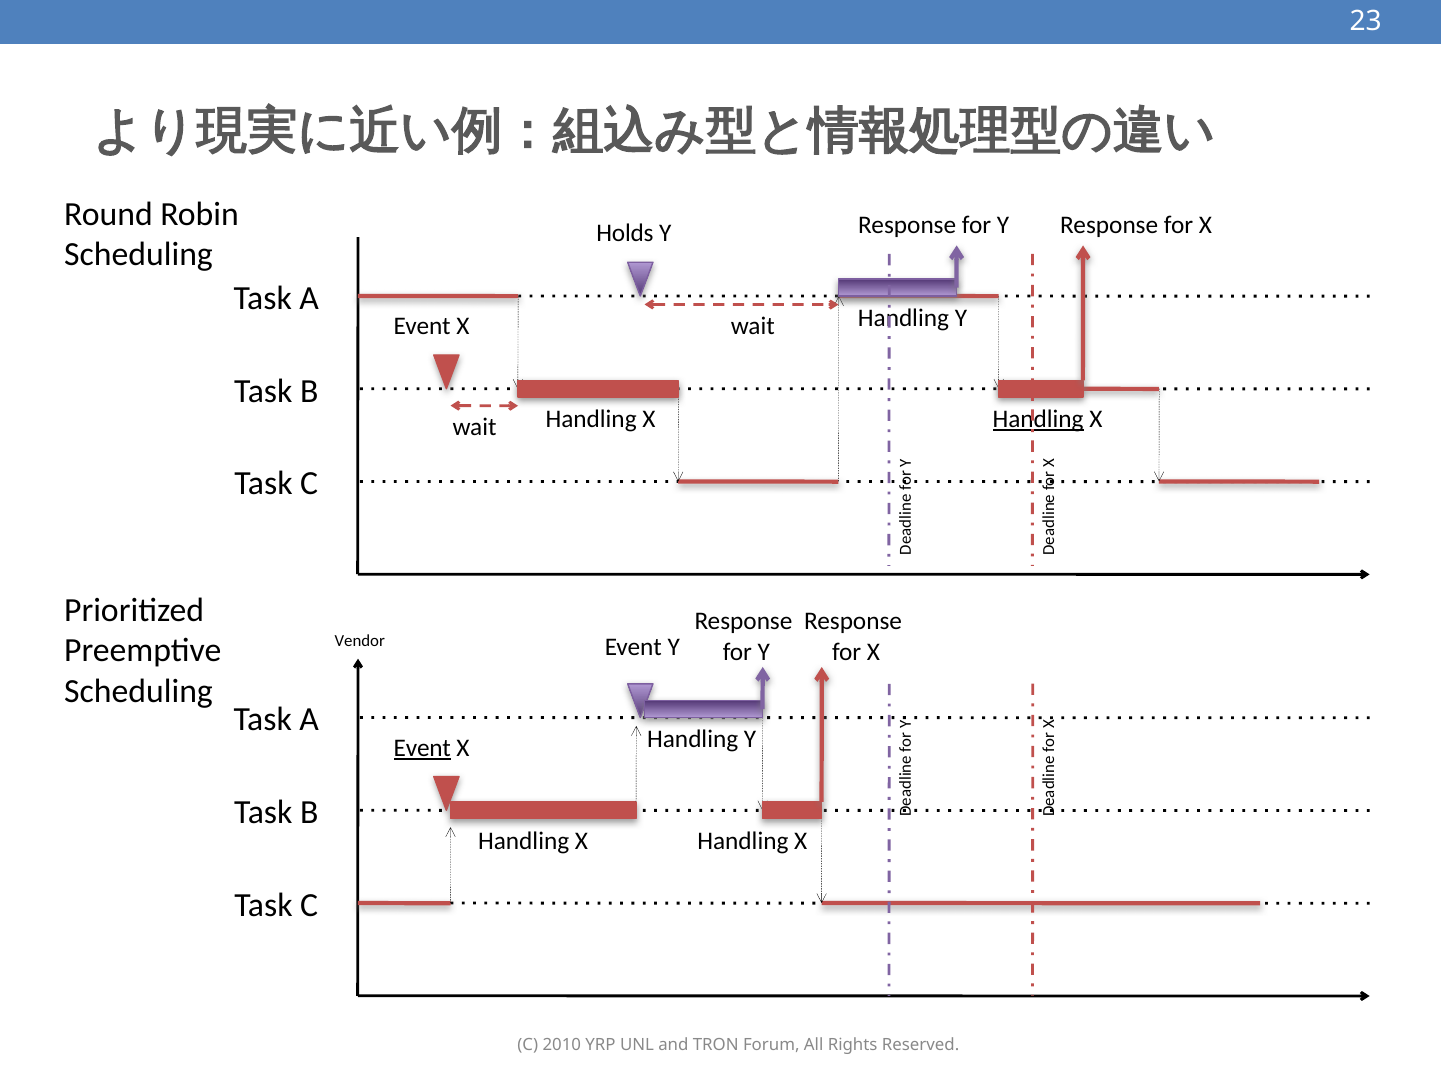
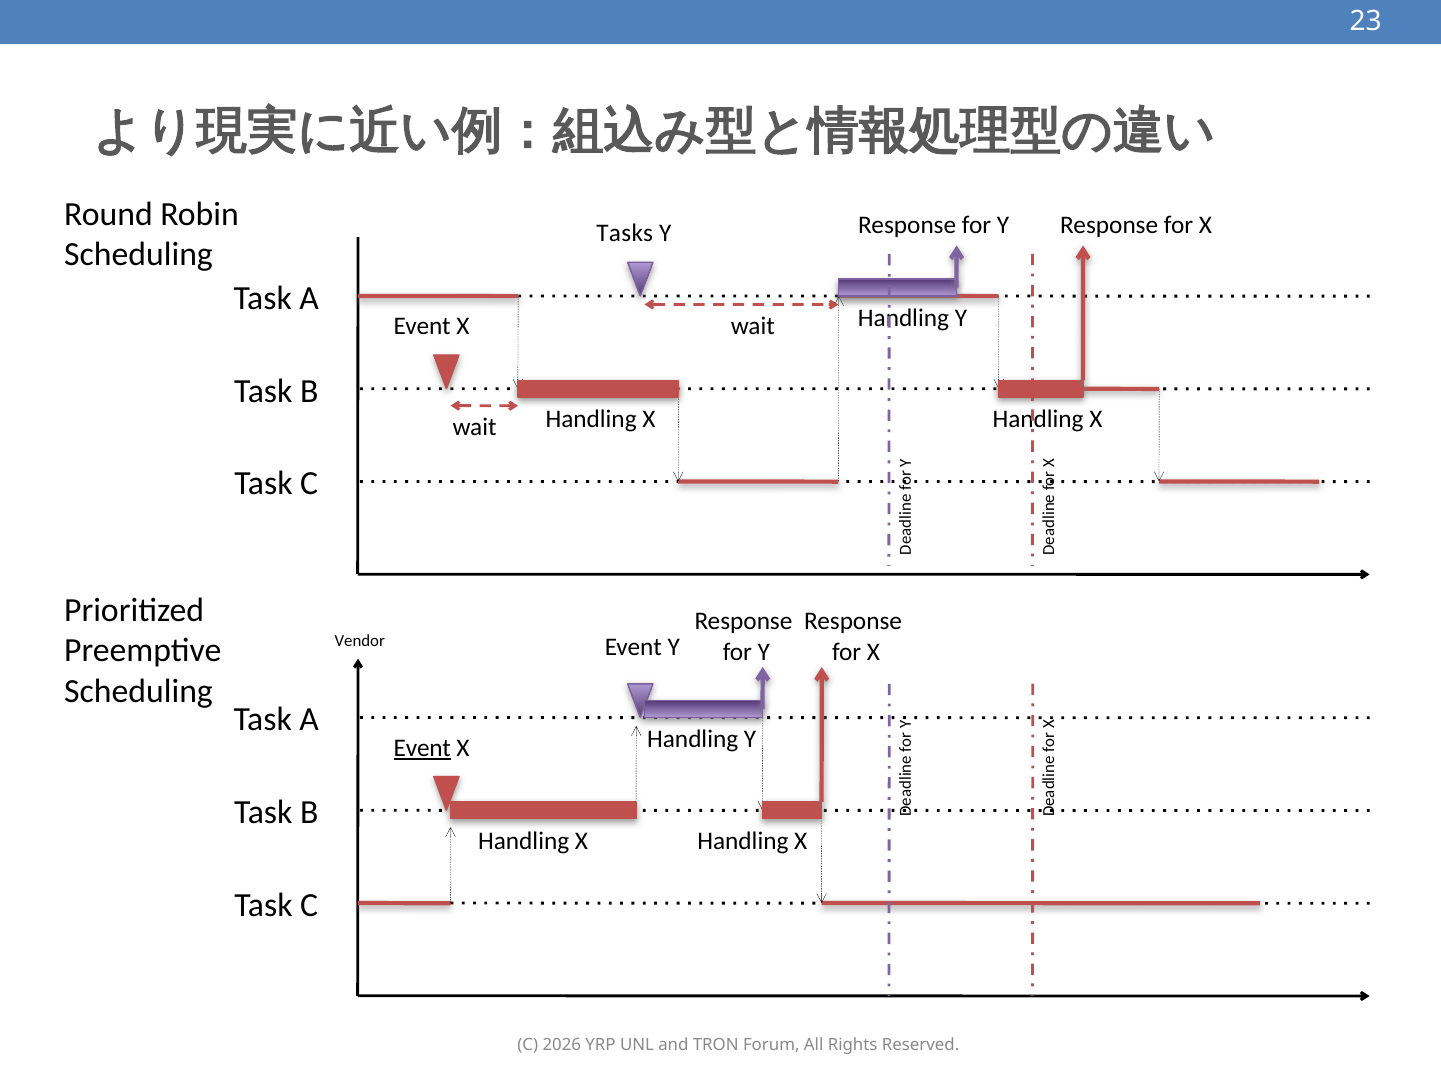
Holds: Holds -> Tasks (625, 234)
Handling underline: present -> none (1038, 419)
2010: 2010 -> 2026 (562, 1045)
